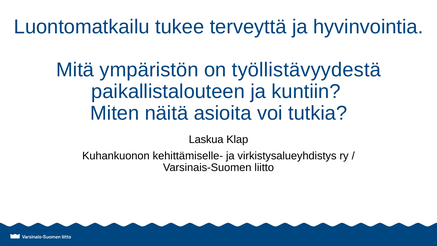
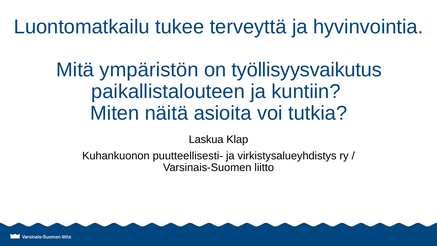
työllistävyydestä: työllistävyydestä -> työllisyysvaikutus (307, 70)
kehittämiselle-: kehittämiselle- -> puutteellisesti- (188, 156)
